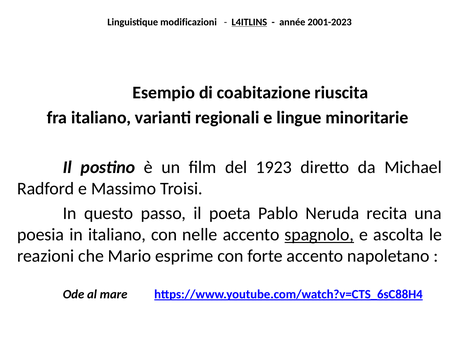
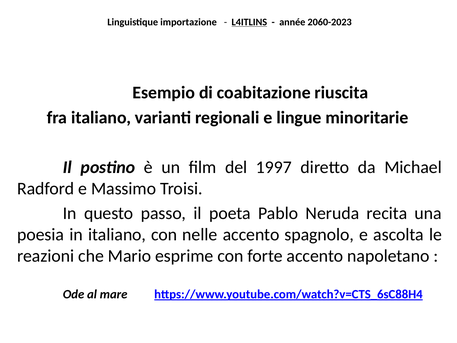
modificazioni: modificazioni -> importazione (189, 22)
2001-2023: 2001-2023 -> 2060-2023 (330, 22)
1923: 1923 -> 1997 (274, 167)
spagnolo underline: present -> none (319, 235)
